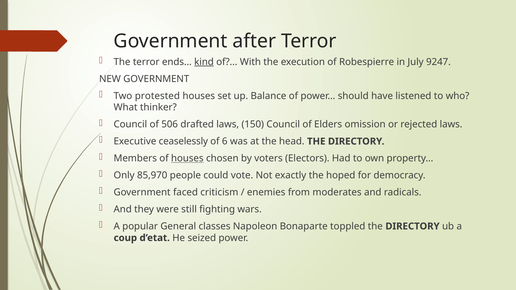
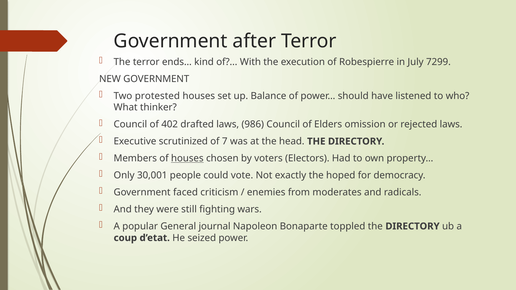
kind underline: present -> none (204, 62)
9247: 9247 -> 7299 (438, 62)
506: 506 -> 402 (170, 125)
150: 150 -> 986 (253, 125)
ceaselessly: ceaselessly -> scrutinized (183, 142)
6: 6 -> 7 (225, 142)
85,970: 85,970 -> 30,001 (152, 175)
classes: classes -> journal (215, 226)
